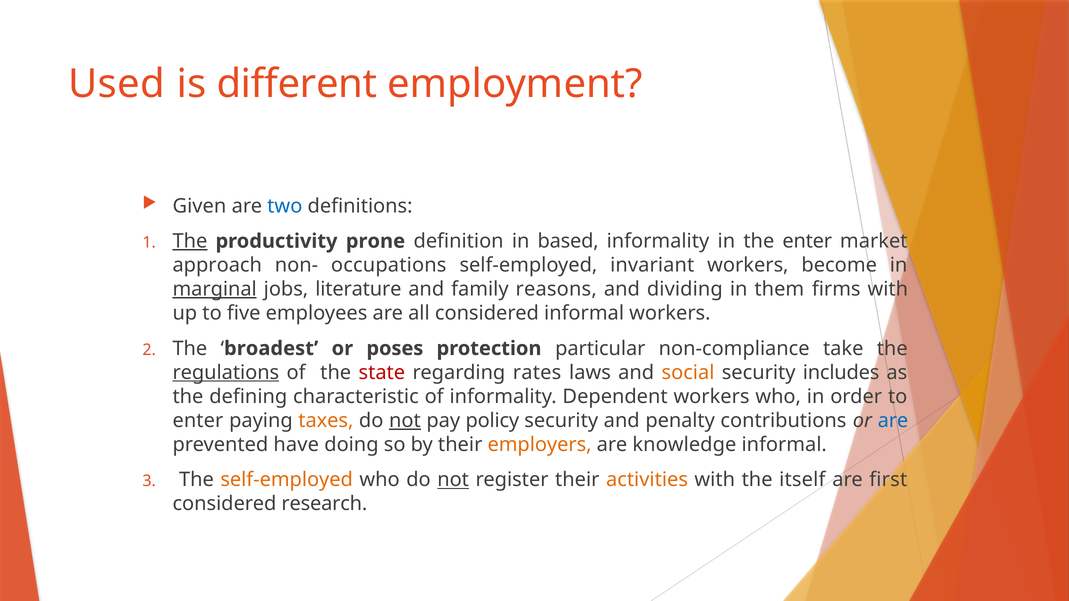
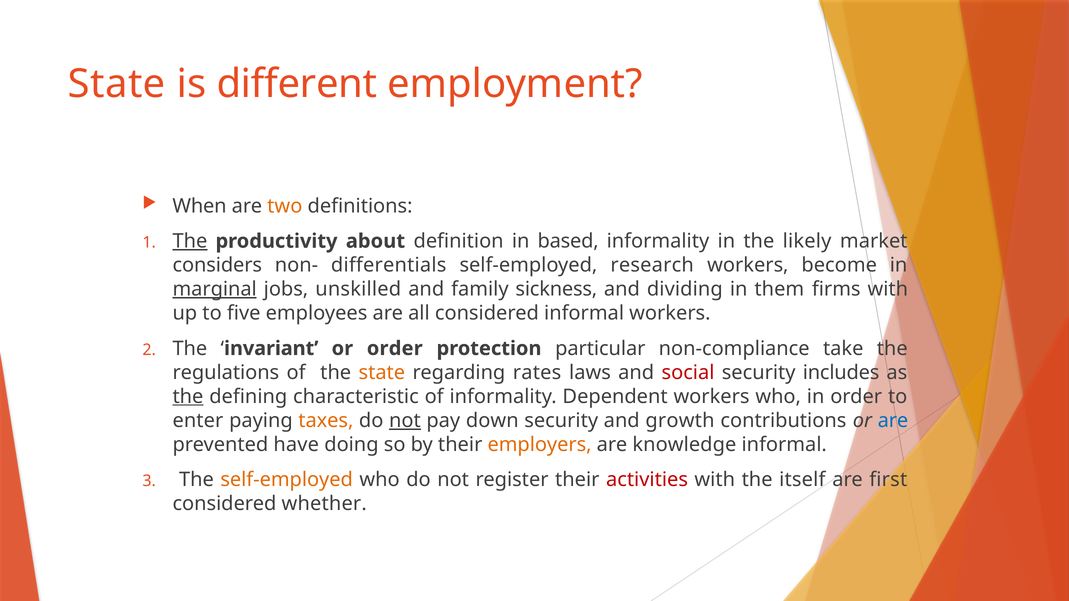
Used: Used -> State (117, 84)
Given: Given -> When (200, 206)
two colour: blue -> orange (285, 206)
prone: prone -> about (375, 241)
the enter: enter -> likely (807, 241)
approach: approach -> considers (217, 265)
occupations: occupations -> differentials (389, 265)
invariant: invariant -> research (652, 265)
literature: literature -> unskilled (358, 289)
reasons: reasons -> sickness (556, 289)
broadest: broadest -> invariant (271, 349)
or poses: poses -> order (395, 349)
regulations underline: present -> none (226, 373)
state colour: red -> orange (382, 373)
social colour: orange -> red (688, 373)
the underline: none -> present (188, 397)
policy: policy -> down (492, 421)
penalty: penalty -> growth (680, 421)
not underline: present -> none (453, 480)
activities colour: orange -> red (647, 480)
research: research -> whether (324, 504)
